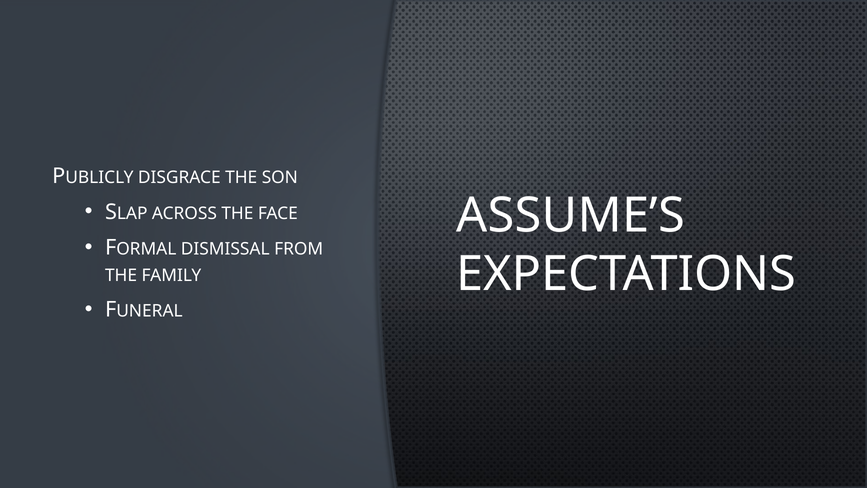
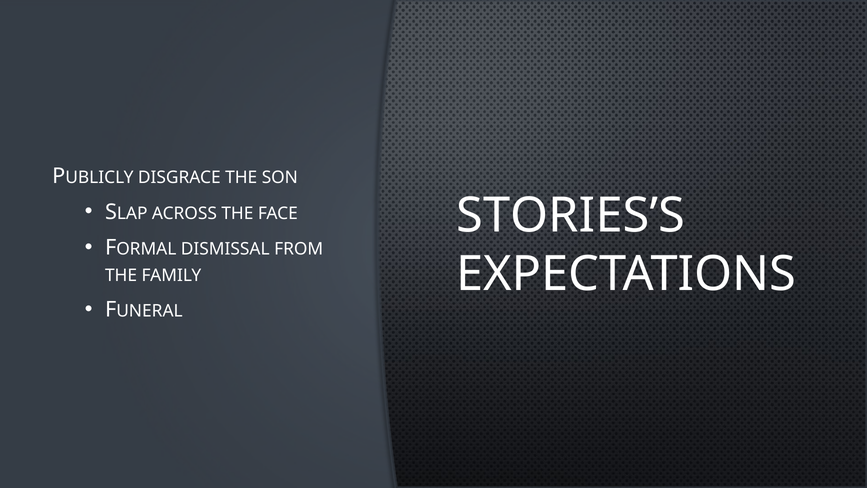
ASSUME’S: ASSUME’S -> STORIES’S (571, 215)
